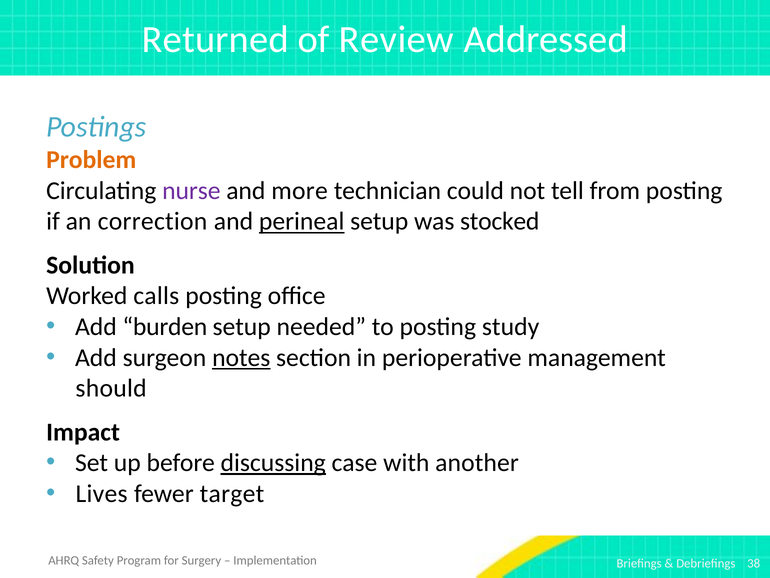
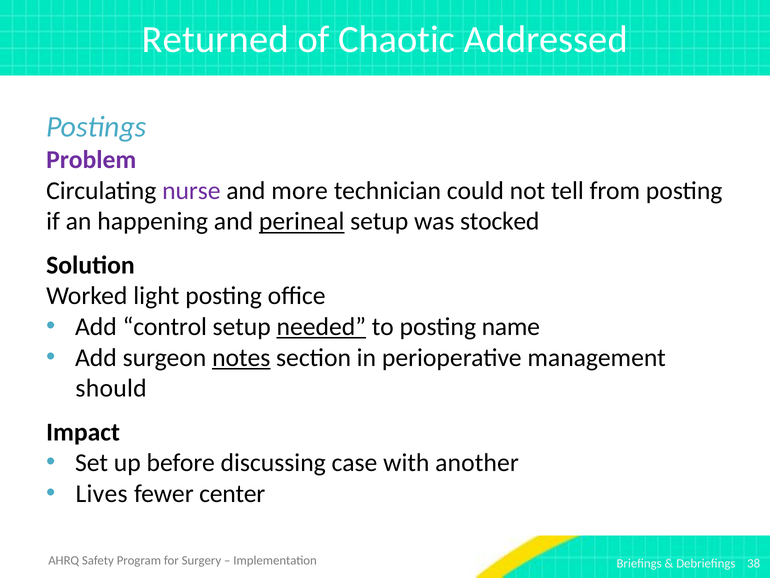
Review: Review -> Chaotic (397, 39)
Problem colour: orange -> purple (91, 160)
correction: correction -> happening (153, 221)
calls: calls -> light (156, 296)
burden: burden -> control (165, 327)
needed underline: none -> present (321, 327)
study: study -> name (511, 327)
discussing underline: present -> none (273, 463)
target: target -> center (232, 493)
